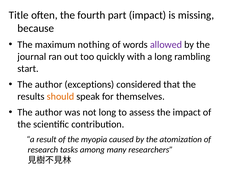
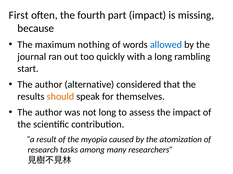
Title: Title -> First (19, 15)
allowed colour: purple -> blue (166, 45)
exceptions: exceptions -> alternative (89, 85)
